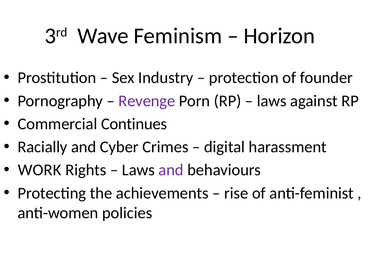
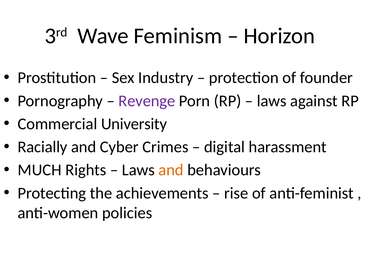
Continues: Continues -> University (134, 124)
WORK: WORK -> MUCH (40, 170)
and colour: purple -> orange (171, 170)
